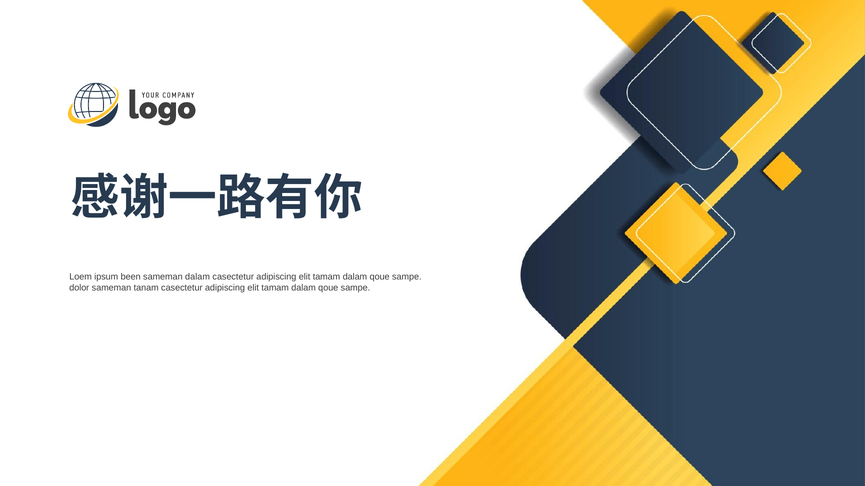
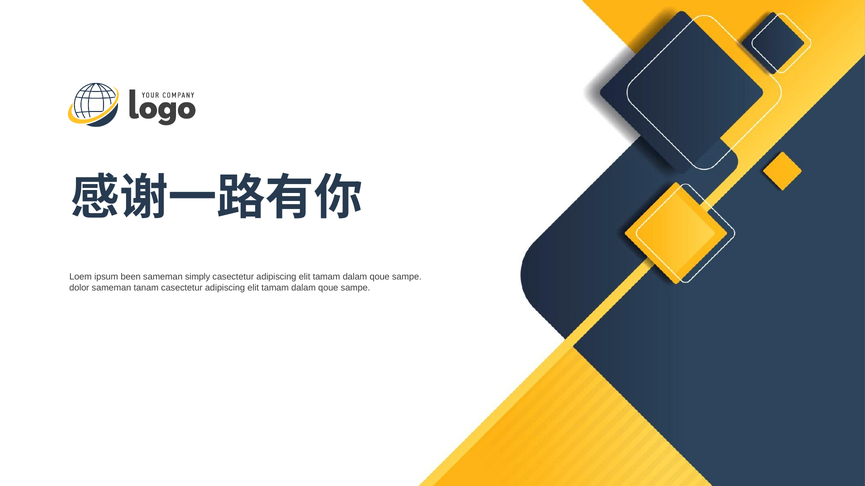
sameman dalam: dalam -> simply (198, 277)
